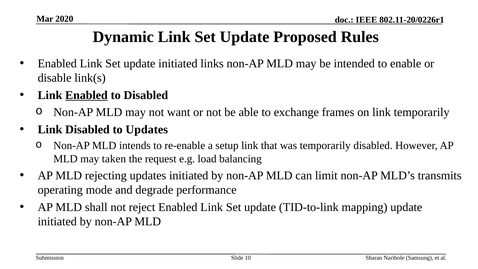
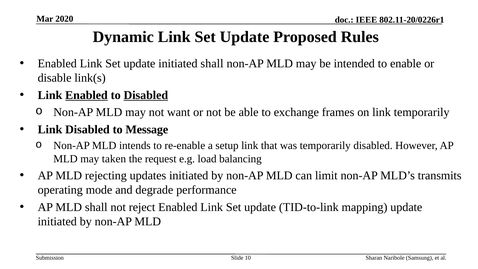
initiated links: links -> shall (212, 64)
Disabled underline: none -> present (146, 95)
to Updates: Updates -> Message (147, 129)
